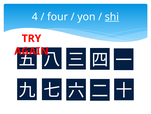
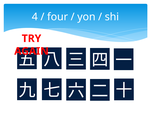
shi underline: present -> none (112, 17)
